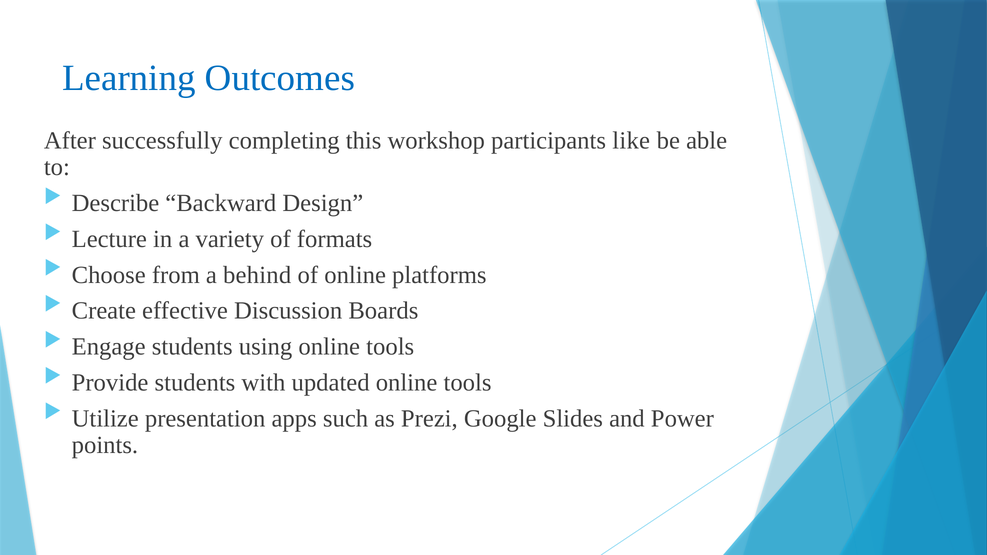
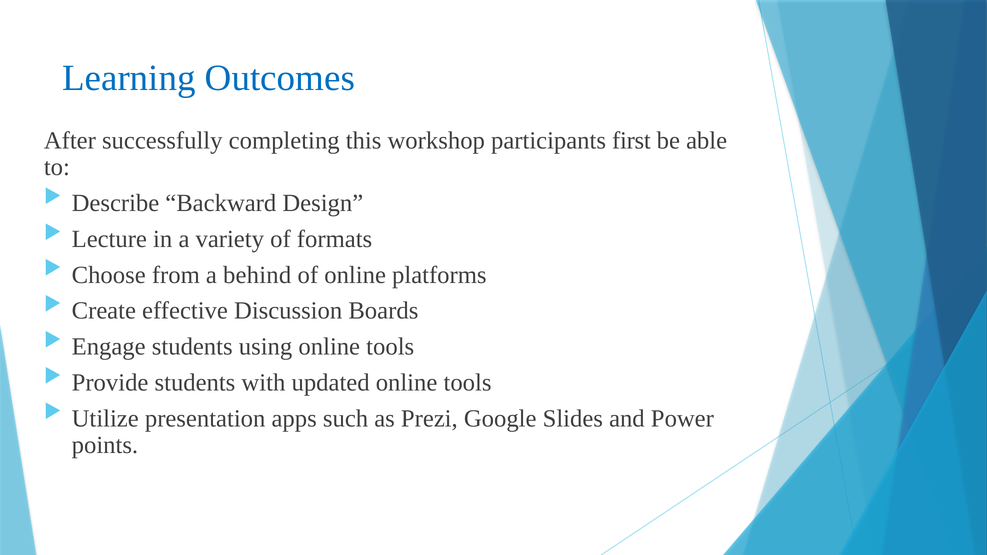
like: like -> first (631, 141)
